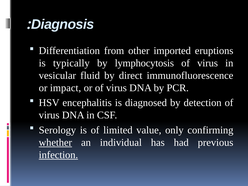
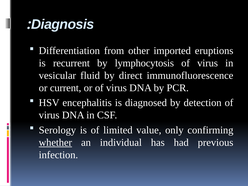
typically: typically -> recurrent (71, 63)
impact: impact -> current (66, 88)
infection underline: present -> none (58, 155)
